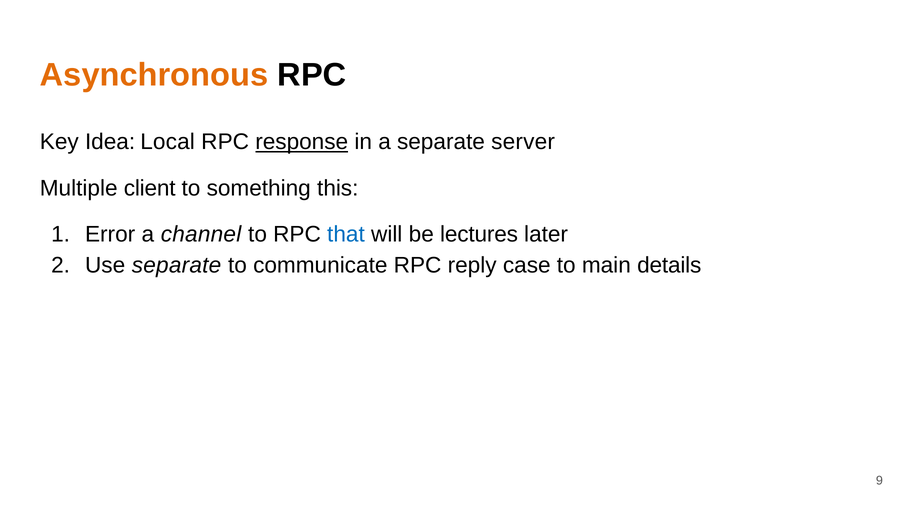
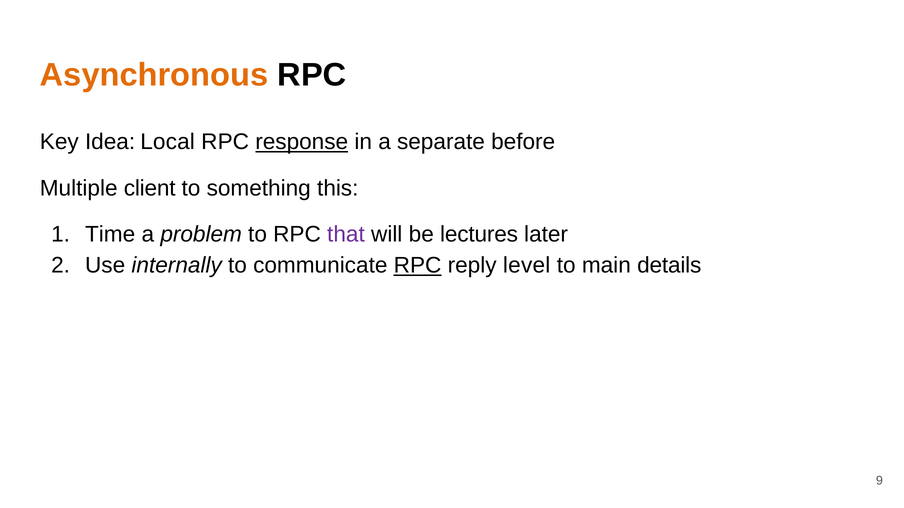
server: server -> before (523, 142)
Error: Error -> Time (110, 235)
channel: channel -> problem (201, 235)
that colour: blue -> purple (346, 235)
Use separate: separate -> internally (177, 266)
RPC underline: none -> present (418, 266)
case: case -> level (527, 266)
